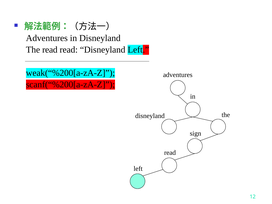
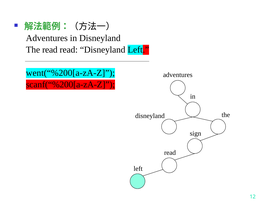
weak(“%200[a-zA-Z: weak(“%200[a-zA-Z -> went(“%200[a-zA-Z (70, 73)
